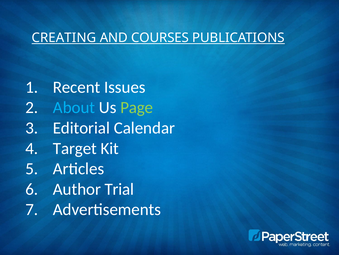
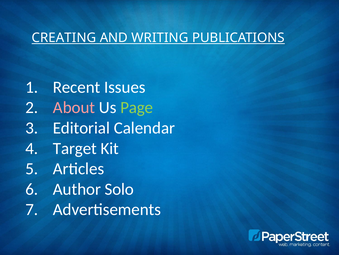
COURSES: COURSES -> WRITING (160, 38)
About colour: light blue -> pink (74, 107)
Trial: Trial -> Solo (119, 189)
